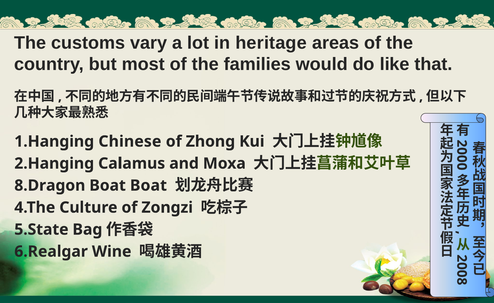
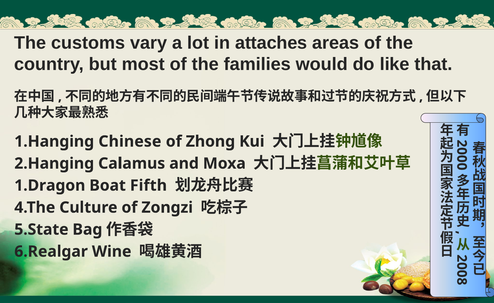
heritage: heritage -> attaches (271, 43)
8.Dragon: 8.Dragon -> 1.Dragon (50, 186)
Boat Boat: Boat -> Fifth (148, 186)
